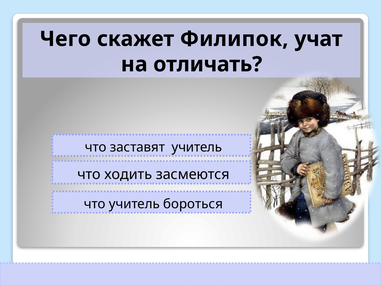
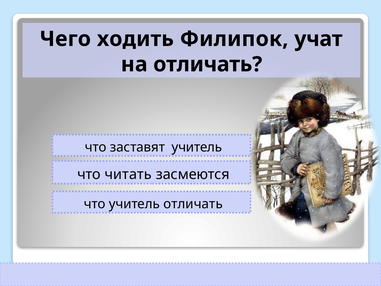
скажет: скажет -> ходить (135, 39)
ходить: ходить -> читать (128, 174)
учитель бороться: бороться -> отличать (193, 204)
